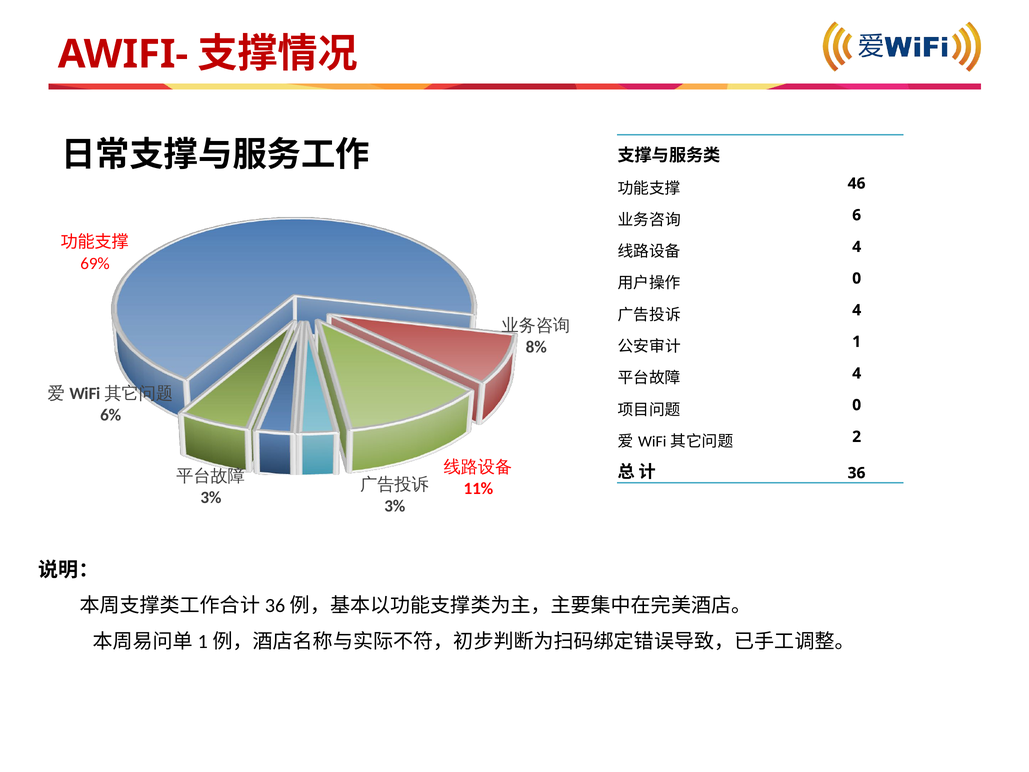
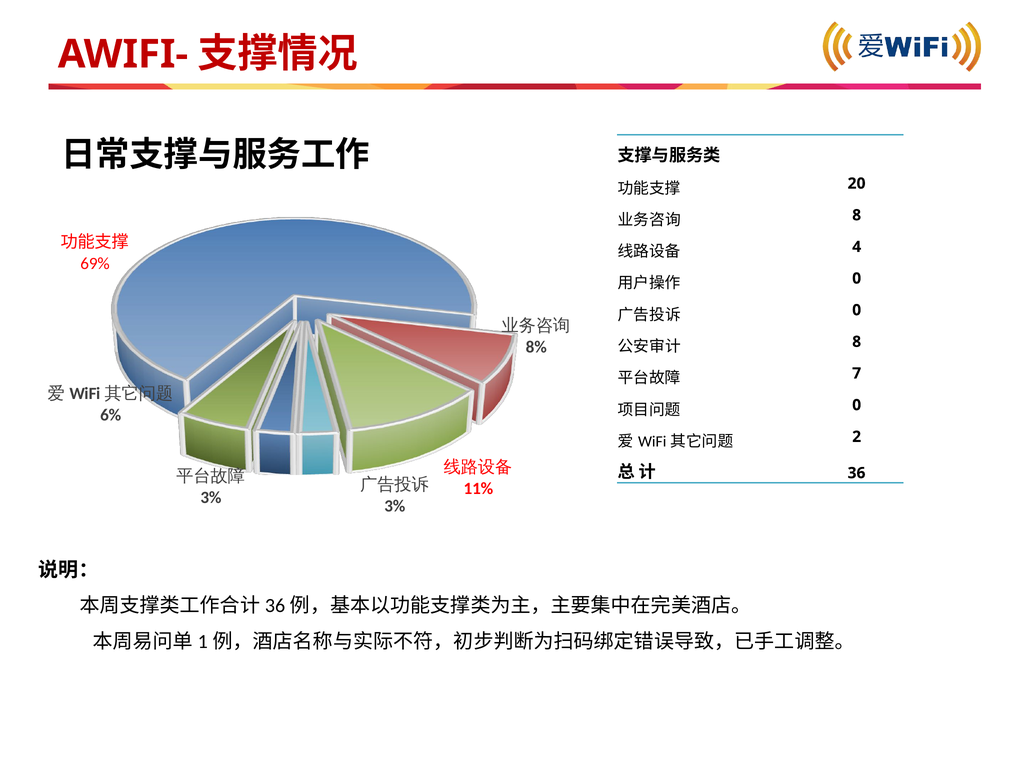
46: 46 -> 20 (857, 183)
6: 6 -> 8 (857, 215)
4: 4 -> 0 (857, 310)
1: 1 -> 8 (857, 342)
4: 4 -> 7 (857, 373)
